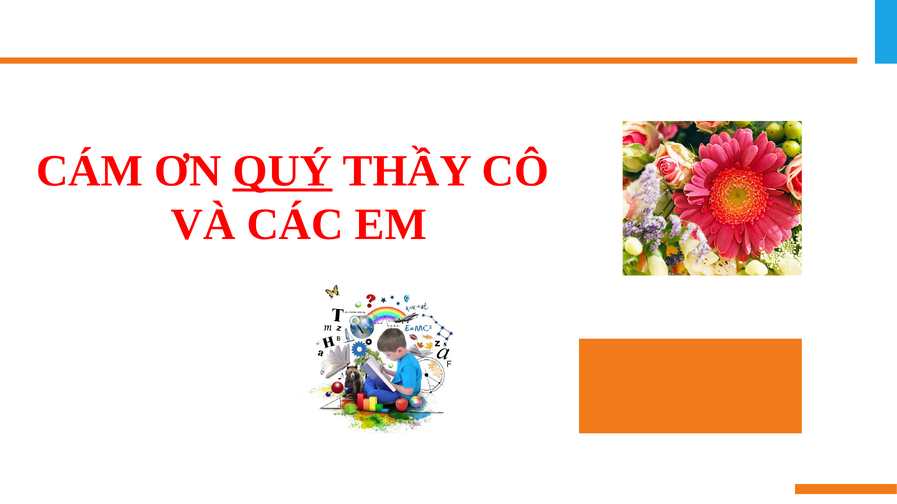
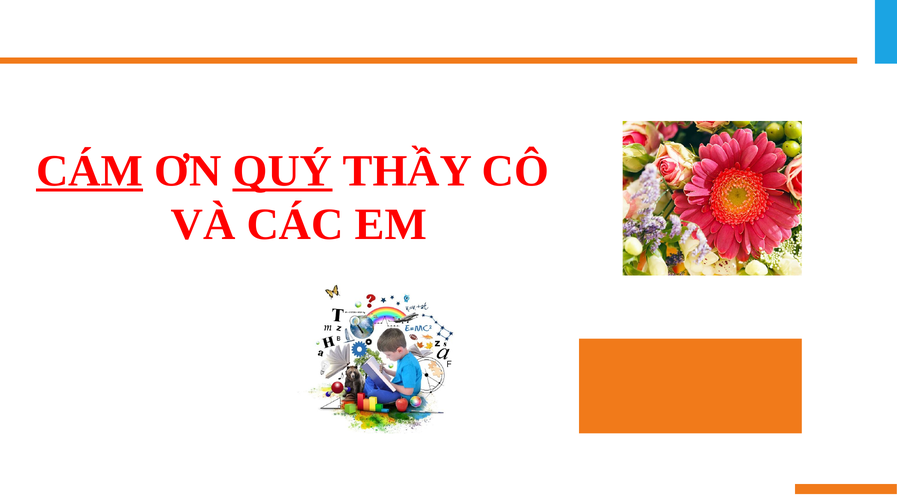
CÁM underline: none -> present (90, 171)
